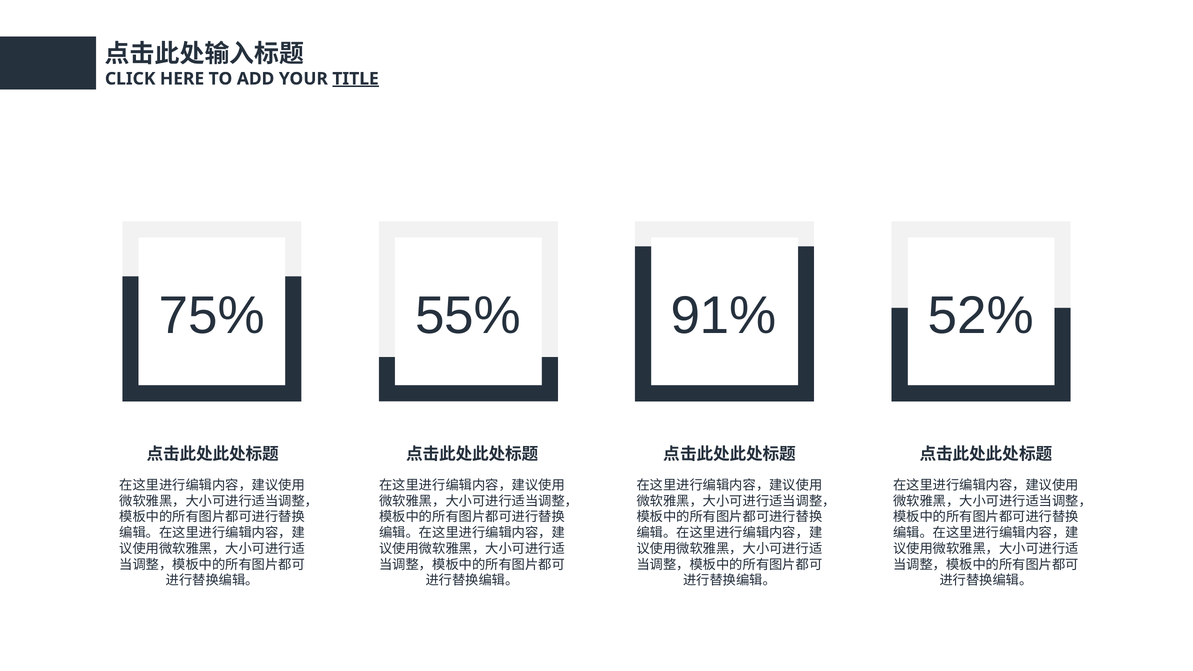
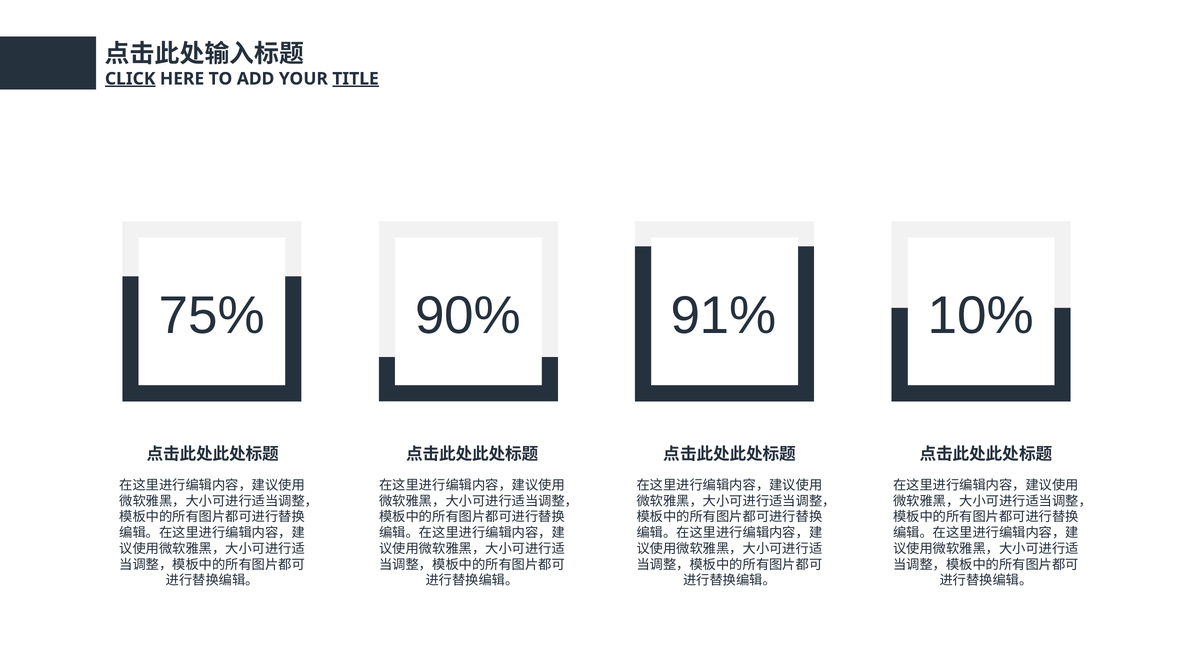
CLICK underline: none -> present (130, 79)
55%: 55% -> 90% (468, 316)
52%: 52% -> 10% (981, 316)
